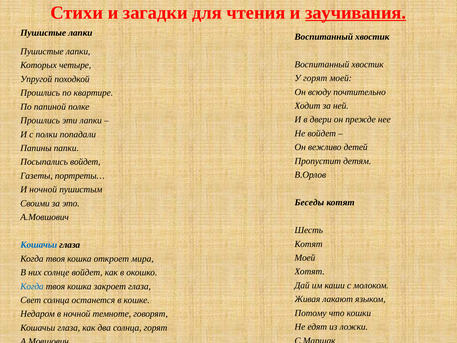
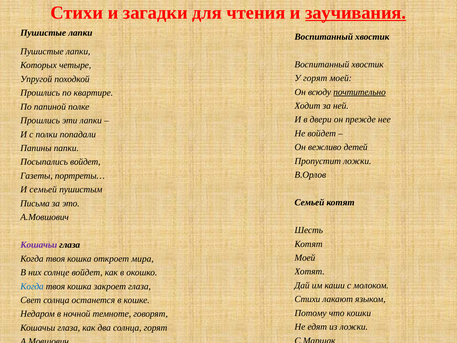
почтительно underline: none -> present (359, 92)
Пропустит детям: детям -> ложки (357, 161)
И ночной: ночной -> семьей (43, 189)
Беседы: Беседы -> Семьей (309, 202)
Своими: Своими -> Письма (35, 203)
Кошачьи colour: blue -> purple (39, 245)
Живая: Живая -> Стихи (307, 299)
